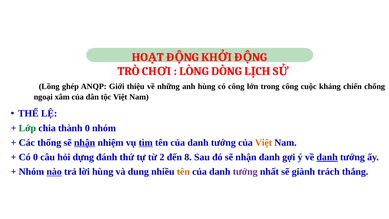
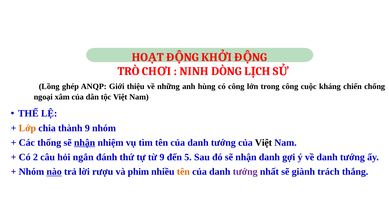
LÒNG: LÒNG -> NINH (194, 71)
Lớp colour: green -> orange (27, 128)
thành 0: 0 -> 9 (87, 128)
tìm underline: present -> none (146, 143)
Việt colour: orange -> black (263, 143)
Có 0: 0 -> 2 (35, 157)
dựng: dựng -> ngắn (83, 157)
từ 2: 2 -> 9 (162, 157)
8: 8 -> 5 (188, 157)
danh underline: present -> none (327, 157)
lời hùng: hùng -> rượu (103, 172)
dung: dung -> phim (138, 172)
